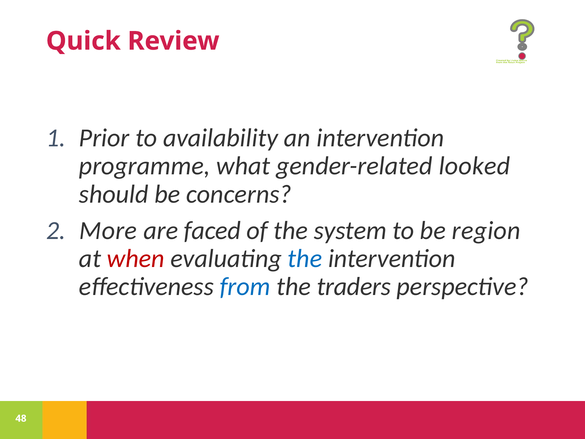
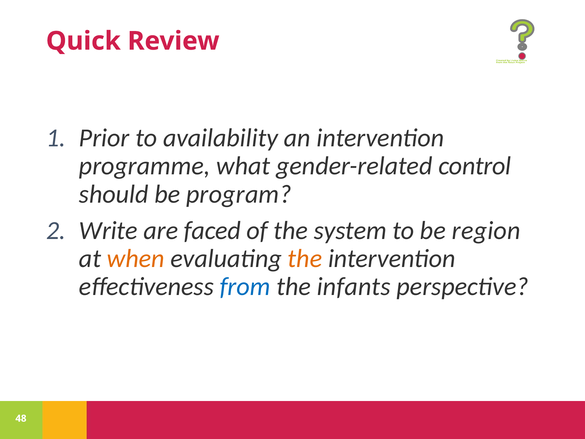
looked: looked -> control (475, 166)
concerns: concerns -> program (239, 194)
More: More -> Write (108, 230)
when colour: red -> orange (136, 258)
the colour: blue -> orange (305, 258)
traders: traders -> infants (354, 286)
